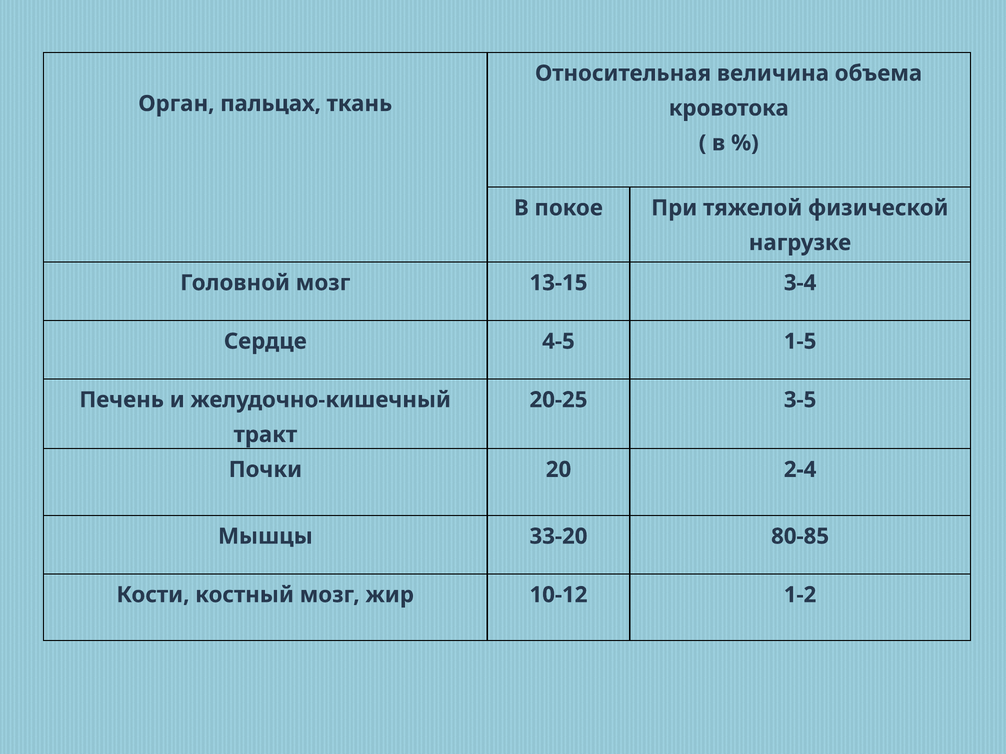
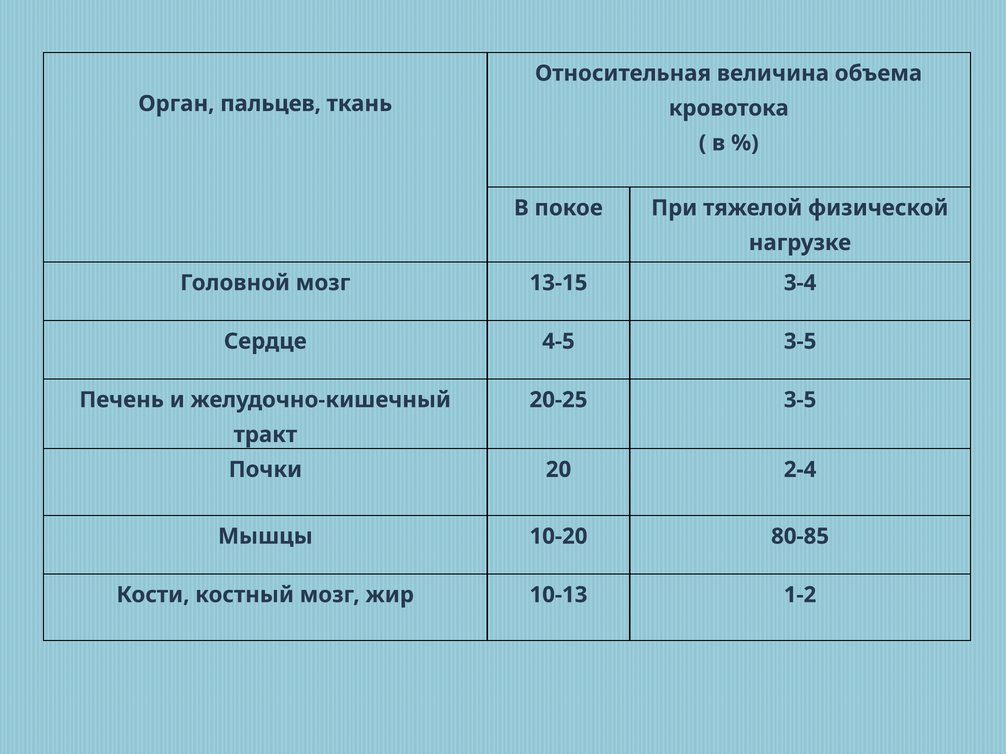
пальцах: пальцах -> пальцев (271, 104)
4-5 1-5: 1-5 -> 3-5 (800, 342)
33-20: 33-20 -> 10-20 (558, 537)
10-12: 10-12 -> 10-13 (558, 595)
